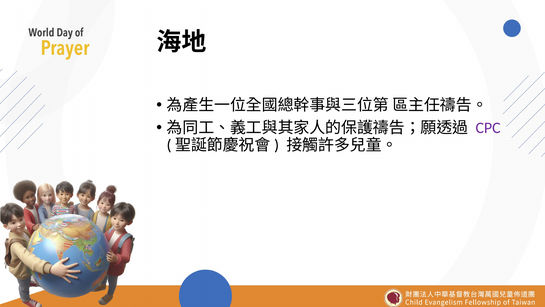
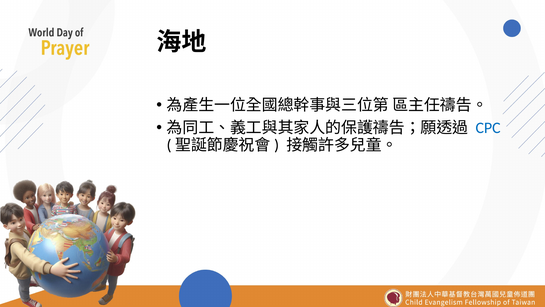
CPC colour: purple -> blue (488, 128)
